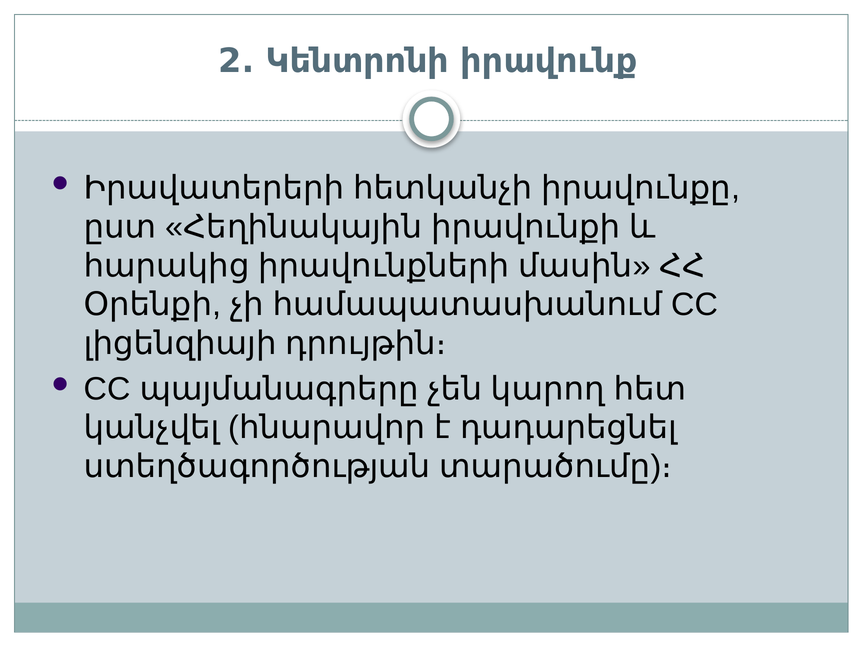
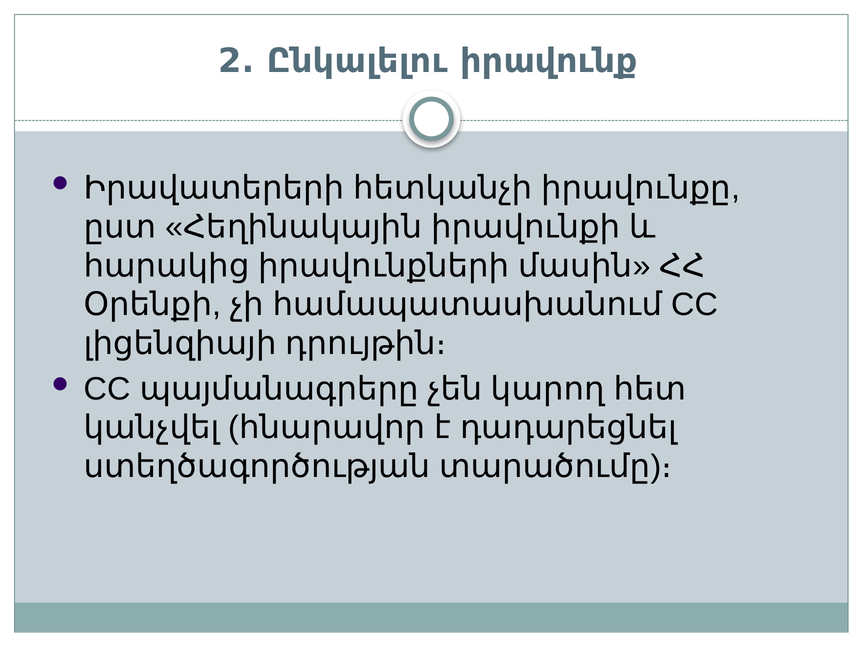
Կենտրոնի: Կենտրոնի -> Ընկալելու (357, 61)
